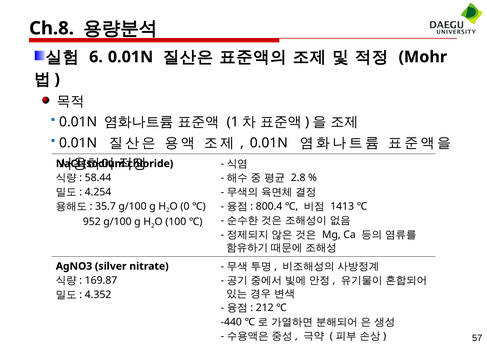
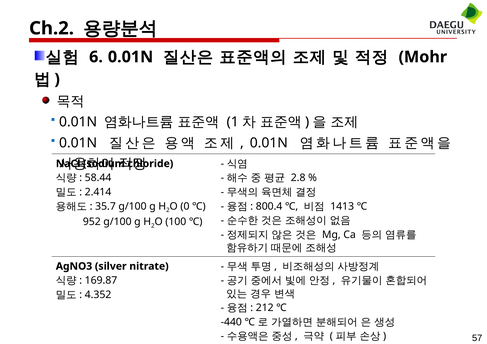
Ch.8: Ch.8 -> Ch.2 (52, 28)
4.254: 4.254 -> 2.414 (98, 192)
